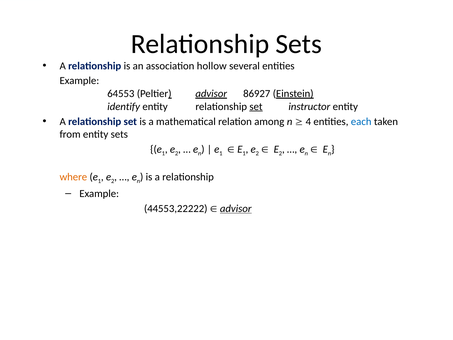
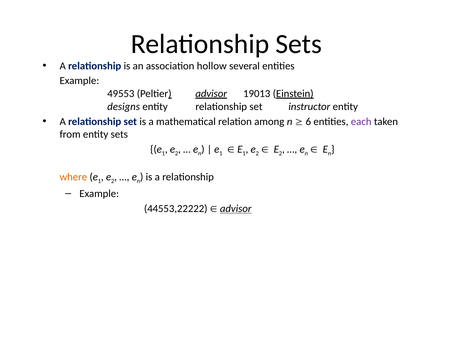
64553: 64553 -> 49553 (121, 94)
86927: 86927 -> 19013 (257, 94)
identify: identify -> designs (124, 106)
set underline: present -> none (256, 106)
4: 4 -> 6 (308, 121)
each colour: blue -> purple (361, 121)
